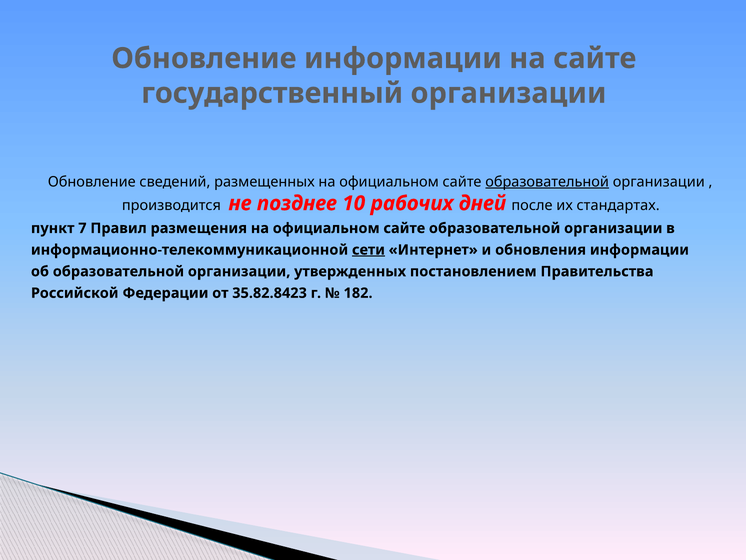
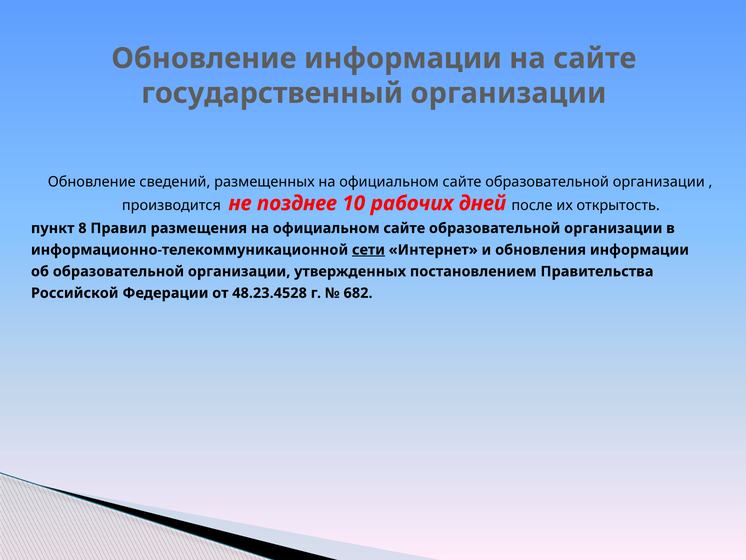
образовательной underline: present -> none (547, 182)
стандартах: стандартах -> открытость (618, 205)
7: 7 -> 8 (82, 228)
35.82.8423: 35.82.8423 -> 48.23.4528 (270, 293)
182: 182 -> 682 (358, 293)
